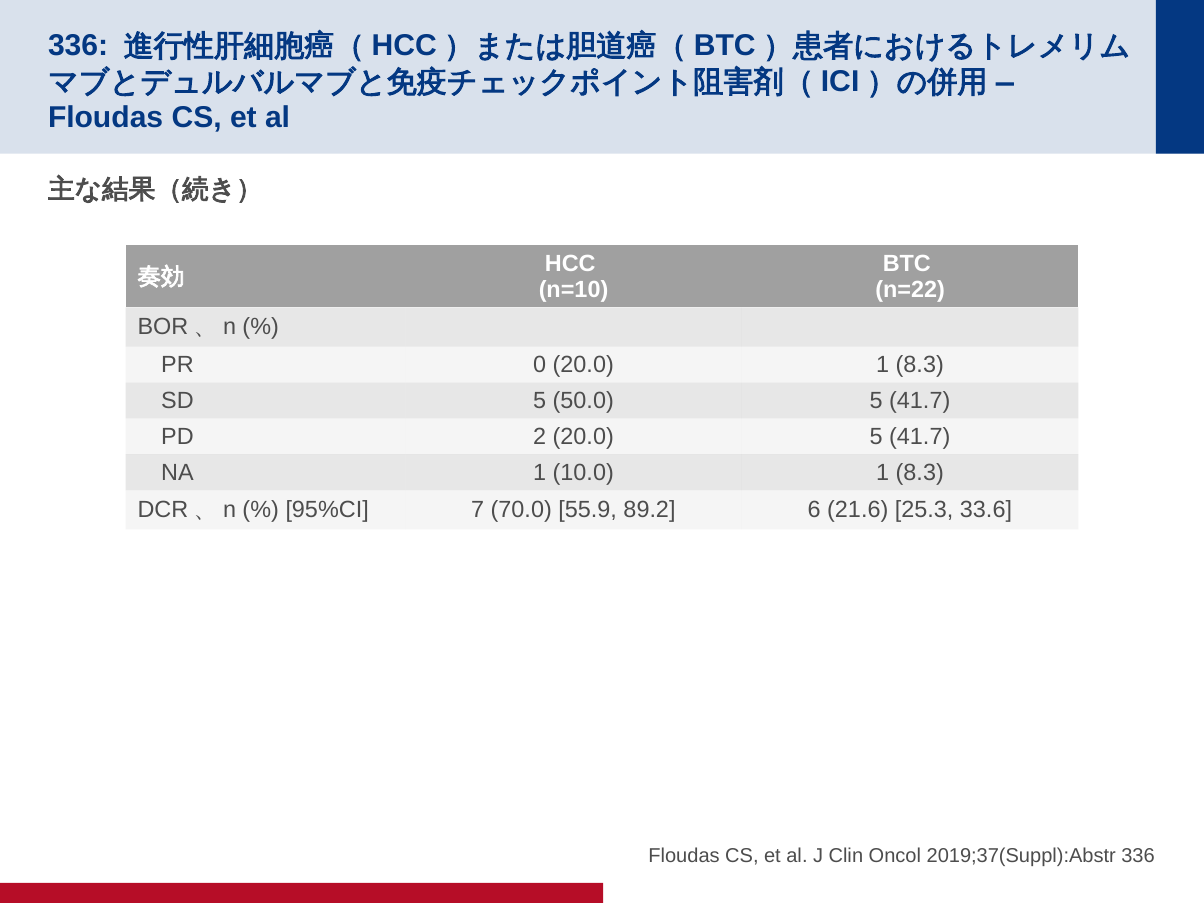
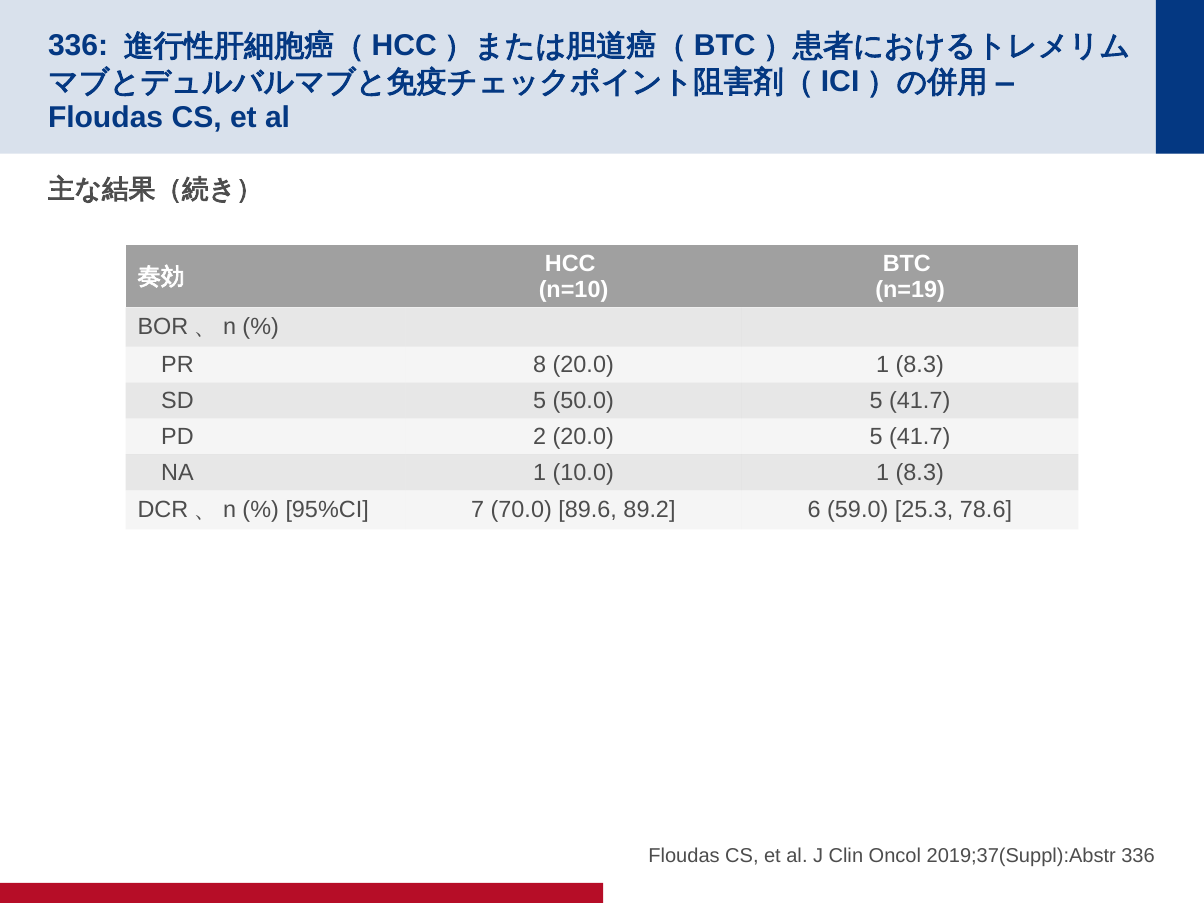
n=22: n=22 -> n=19 (910, 290)
0: 0 -> 8 (540, 365)
55.9: 55.9 -> 89.6 (588, 510)
21.6: 21.6 -> 59.0 (858, 510)
33.6: 33.6 -> 78.6 (986, 510)
